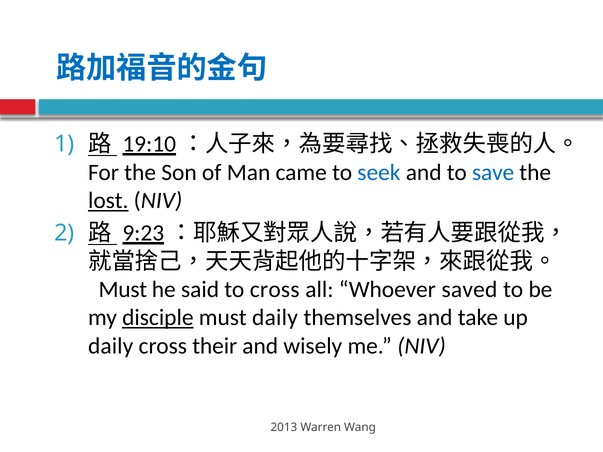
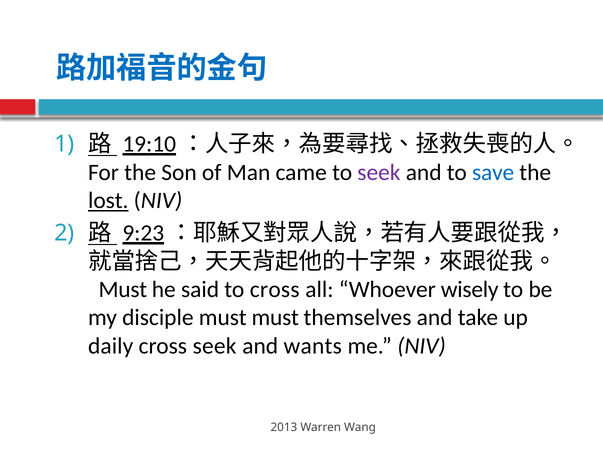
seek colour: blue -> purple (379, 172)
saved: saved -> wisely (470, 290)
disciple underline: present -> none (158, 318)
must daily: daily -> must (275, 318)
cross their: their -> seek (215, 346)
wisely: wisely -> wants (313, 346)
